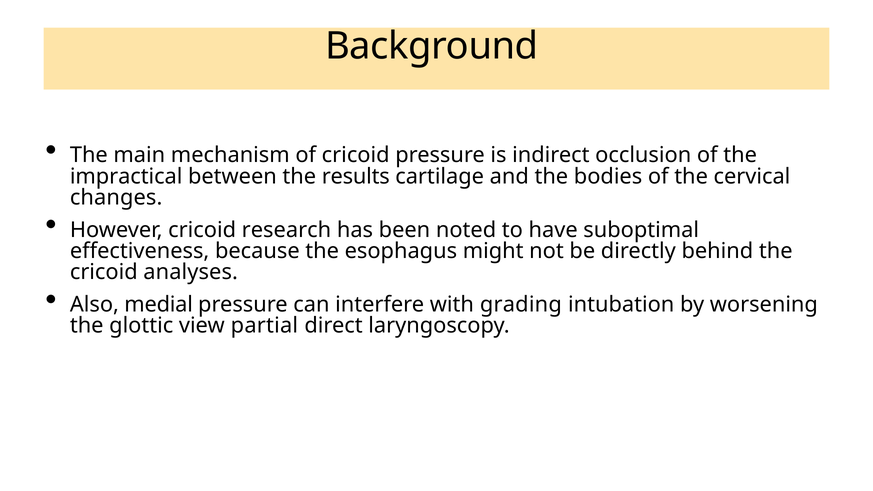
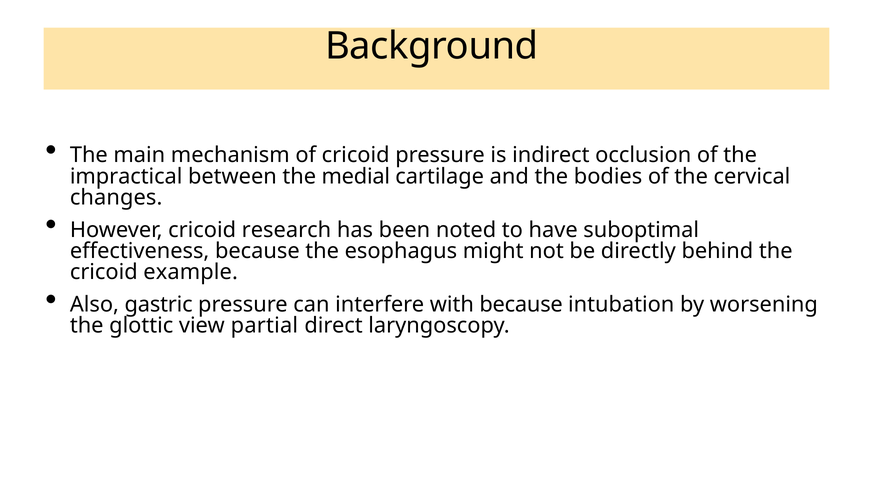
results: results -> medial (356, 176)
analyses: analyses -> example (191, 272)
medial: medial -> gastric (159, 304)
with grading: grading -> because (521, 304)
